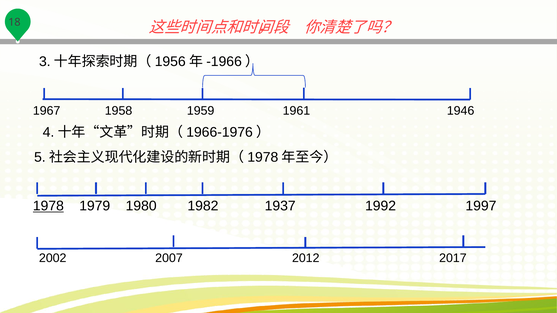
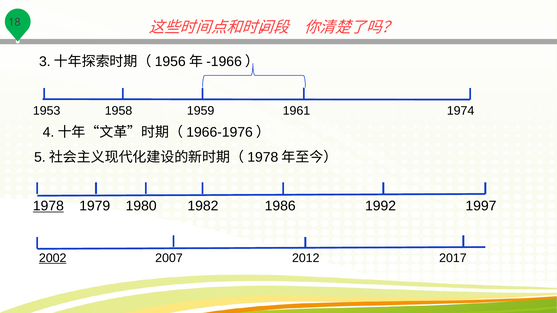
1967: 1967 -> 1953 (47, 111)
1946: 1946 -> 1974 (461, 111)
1937: 1937 -> 1986 (280, 206)
2002 underline: none -> present (53, 258)
